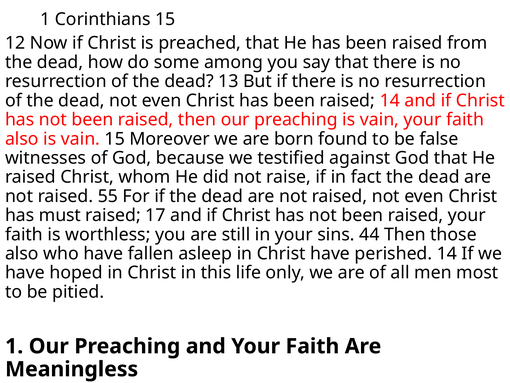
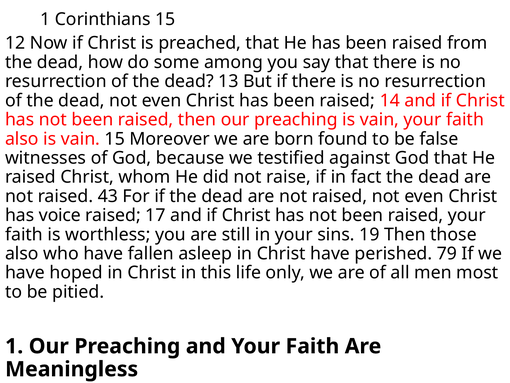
55: 55 -> 43 (108, 196)
must: must -> voice (60, 215)
44: 44 -> 19 (369, 234)
perished 14: 14 -> 79 (447, 253)
